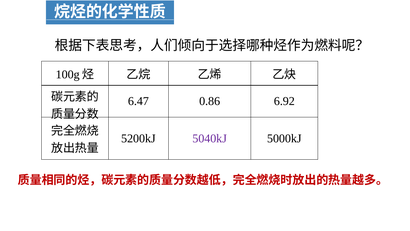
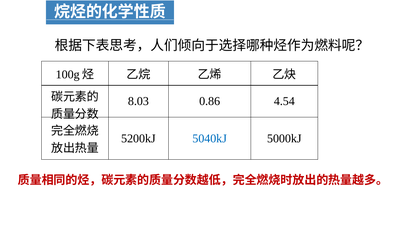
6.47: 6.47 -> 8.03 (138, 101)
6.92: 6.92 -> 4.54 (284, 101)
5040kJ colour: purple -> blue (210, 138)
